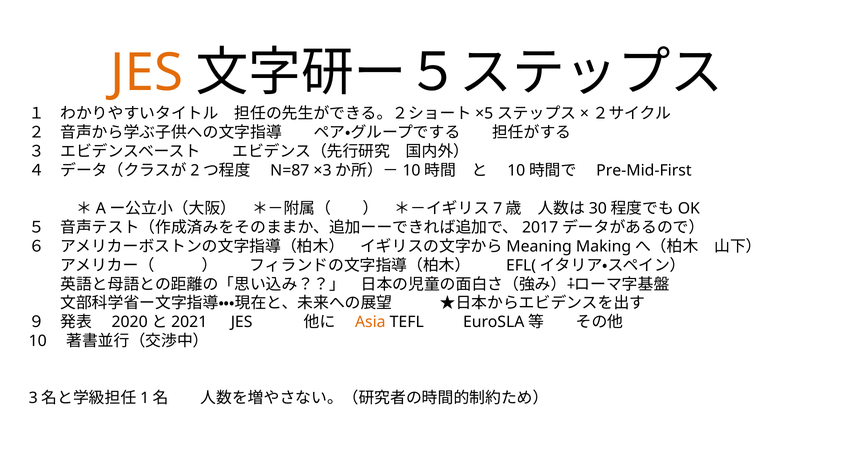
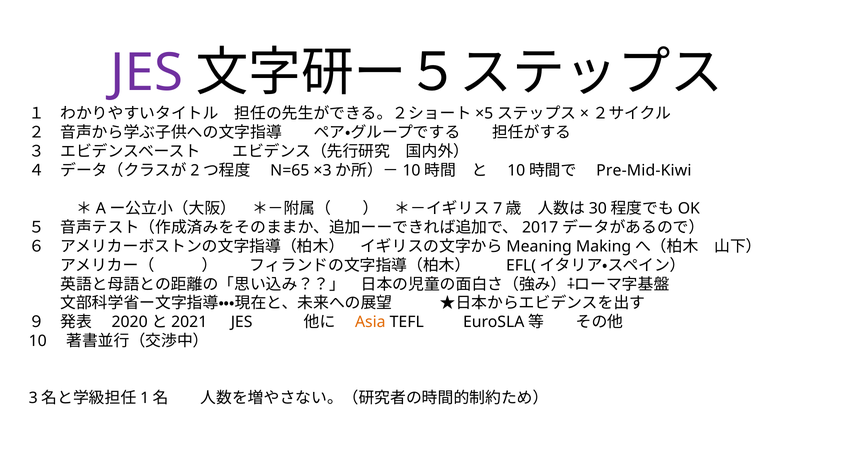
JES colour: orange -> purple (147, 73)
N=87: N=87 -> N=65 (290, 171)
Pre-Mid-First: Pre-Mid-First -> Pre-Mid-Kiwi (644, 171)
